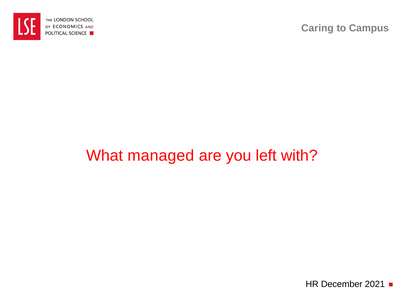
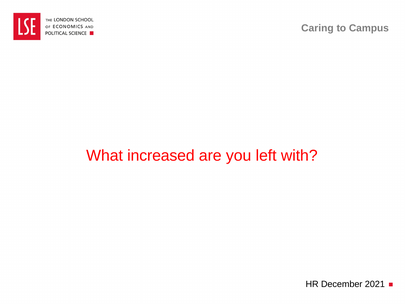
managed: managed -> increased (161, 155)
